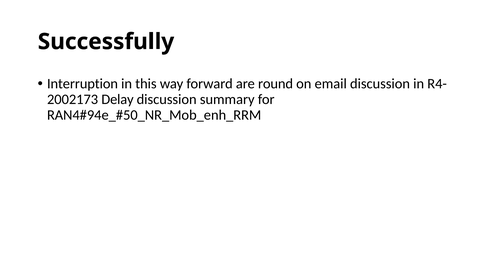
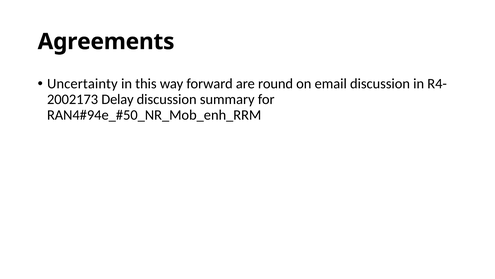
Successfully: Successfully -> Agreements (106, 42)
Interruption: Interruption -> Uncertainty (82, 84)
